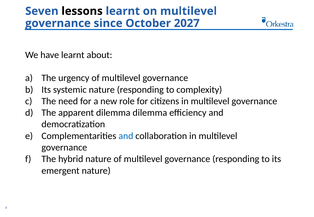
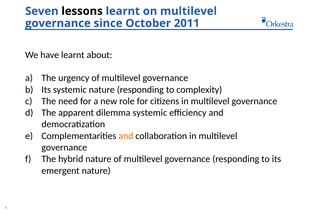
2027: 2027 -> 2011 (187, 23)
dilemma dilemma: dilemma -> systemic (150, 113)
and colour: blue -> orange (126, 136)
